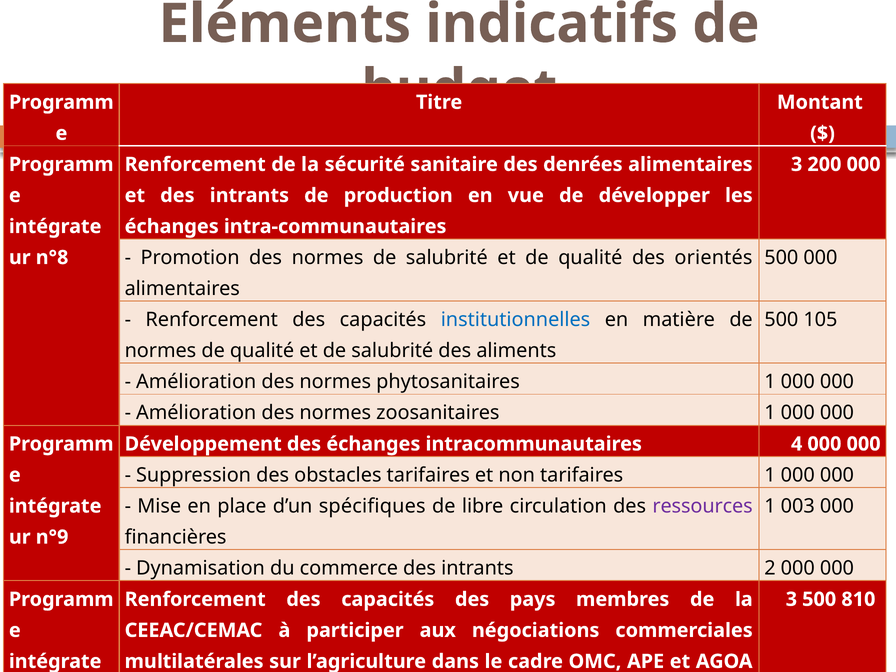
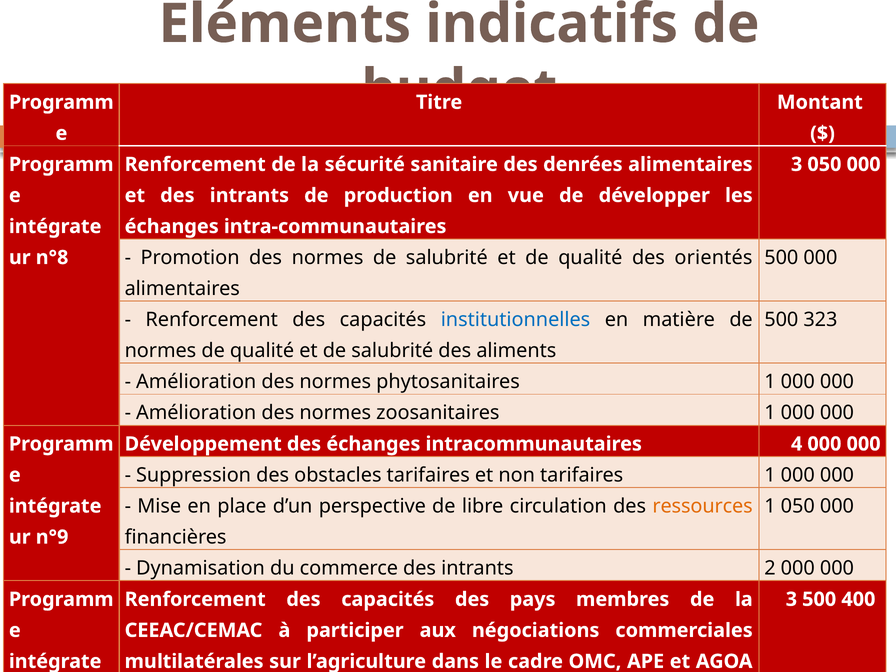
3 200: 200 -> 050 (824, 164)
105: 105 -> 323 (820, 320)
spécifiques: spécifiques -> perspective (372, 506)
ressources colour: purple -> orange (703, 506)
1 003: 003 -> 050 (798, 506)
810: 810 -> 400 (858, 599)
